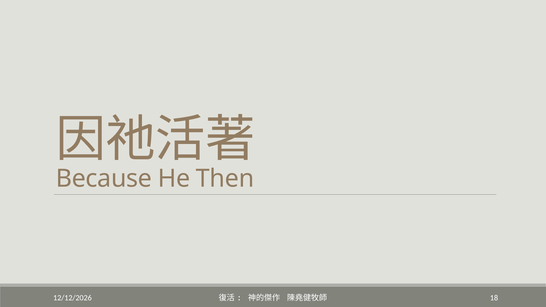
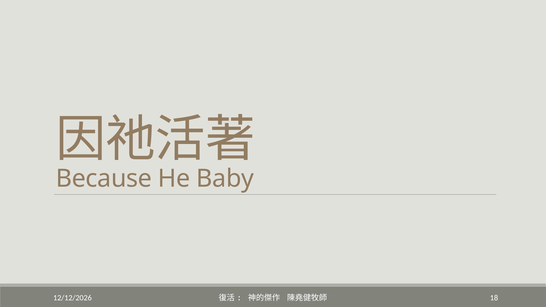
Then: Then -> Baby (225, 179)
